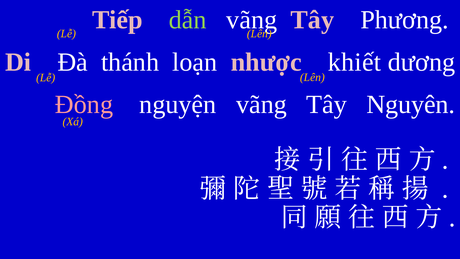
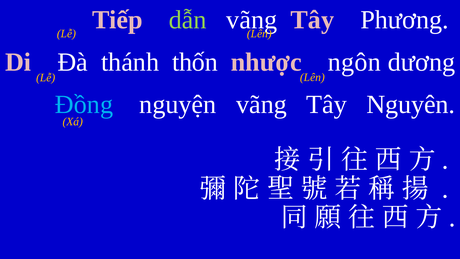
loạn: loạn -> thốn (195, 62)
khiết: khiết -> ngôn (354, 62)
Đồng colour: pink -> light blue (84, 104)
